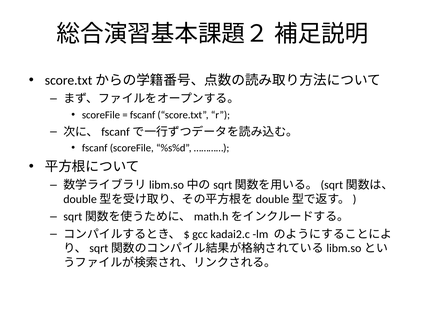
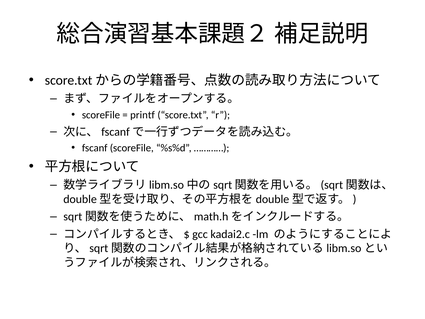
fscanf: fscanf -> printf (143, 115)
